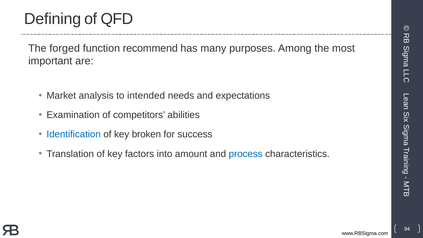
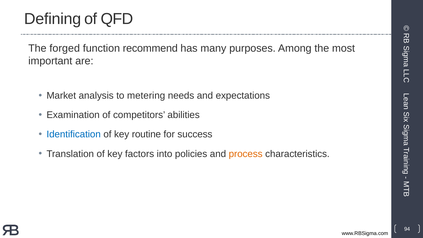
intended: intended -> metering (146, 96)
broken: broken -> routine (146, 134)
amount: amount -> policies (191, 154)
process colour: blue -> orange (246, 154)
